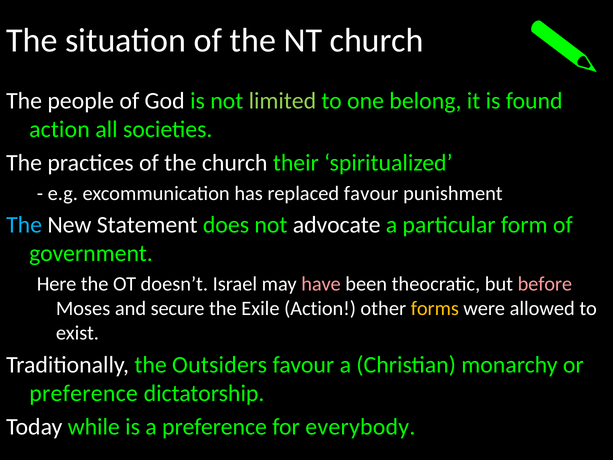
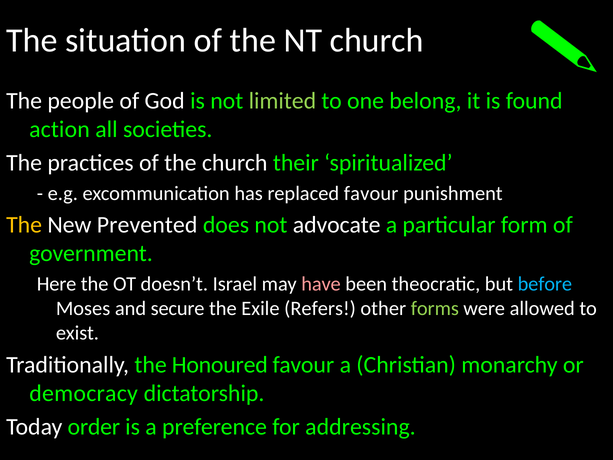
The colour: light blue -> yellow (24, 225)
Statement: Statement -> Prevented (147, 225)
before colour: pink -> light blue (545, 284)
Exile Action: Action -> Refers (320, 308)
forms colour: yellow -> light green (435, 308)
Outsiders: Outsiders -> Honoured (220, 364)
preference: preference -> democracy (84, 393)
while: while -> order (94, 426)
everybody: everybody -> addressing (360, 426)
